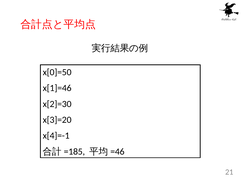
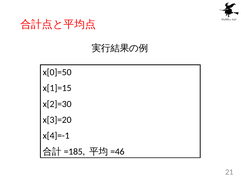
x[1]=46: x[1]=46 -> x[1]=15 (57, 88)
